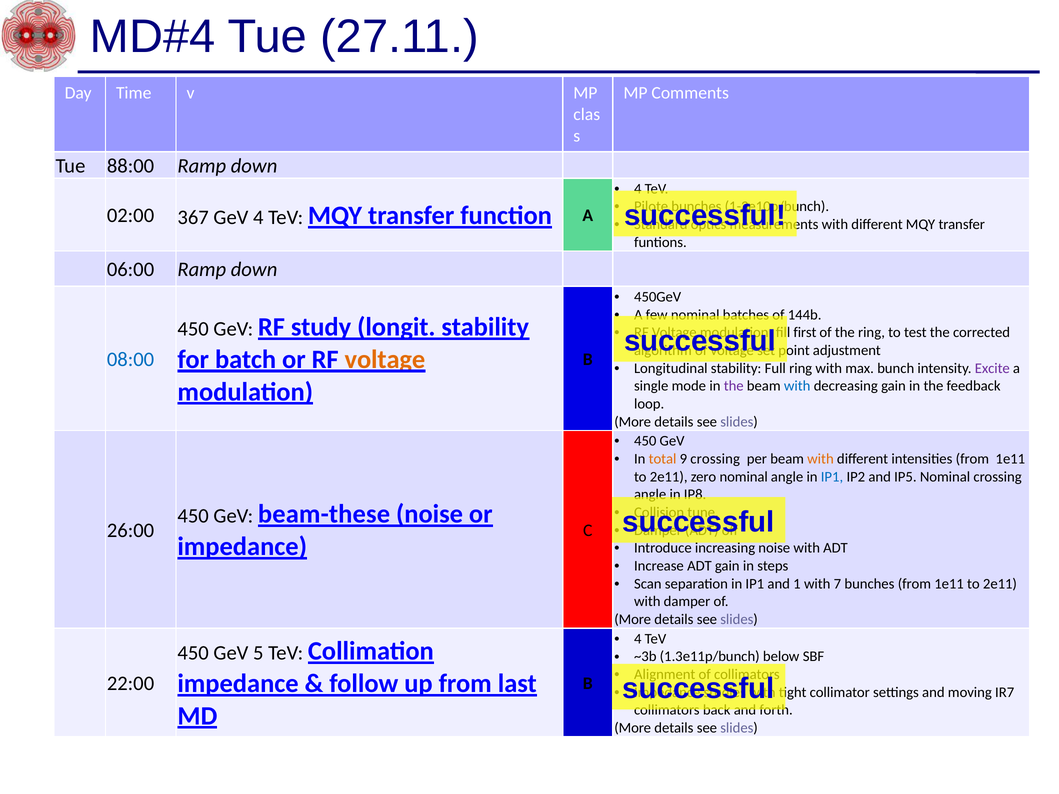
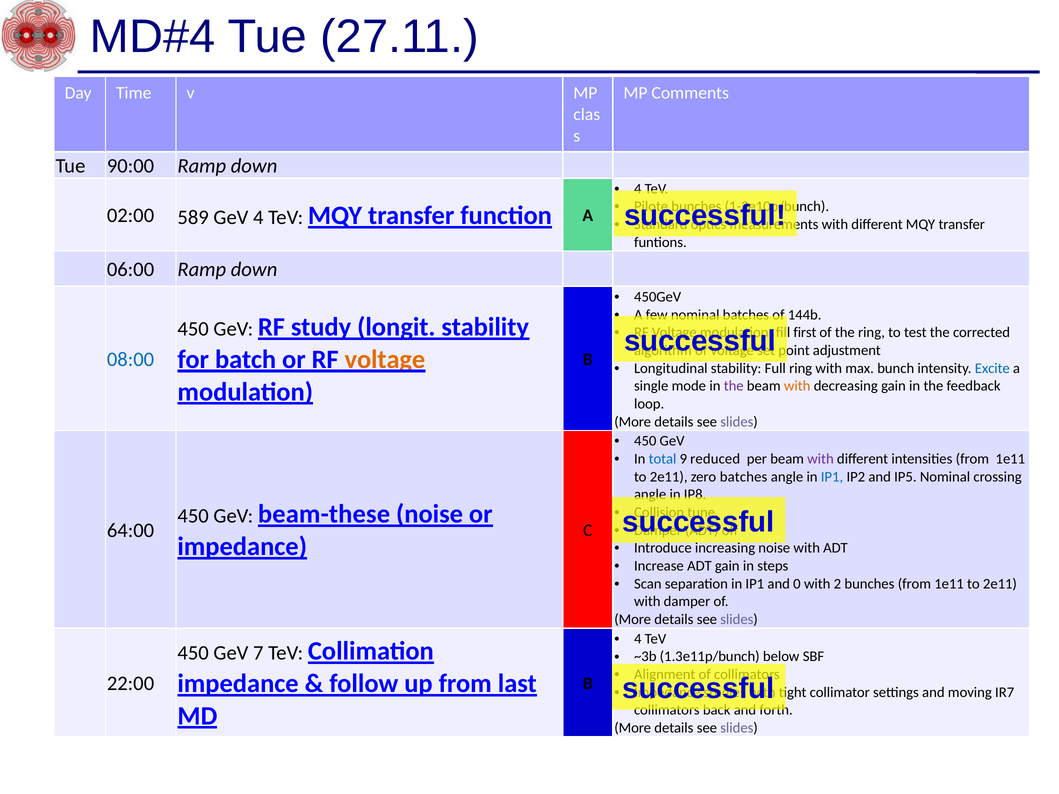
88:00: 88:00 -> 90:00 (131, 166)
367: 367 -> 589 (193, 218)
Excite colour: purple -> blue (992, 368)
with colour: blue -> orange (797, 386)
total colour: orange -> blue (663, 459)
9 crossing: crossing -> reduced (715, 459)
with colour: orange -> purple (820, 459)
zero nominal: nominal -> batches (744, 477)
26:00: 26:00 -> 64:00 (131, 531)
1: 1 -> 0 (797, 584)
7: 7 -> 2 (837, 584)
5: 5 -> 7 (258, 653)
